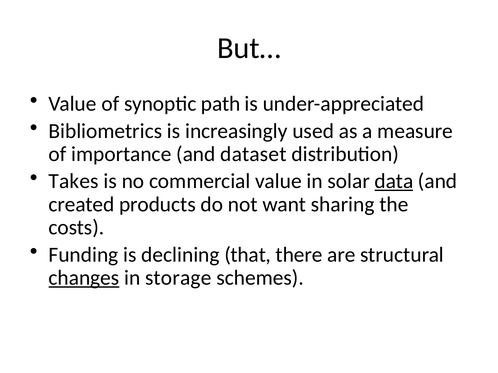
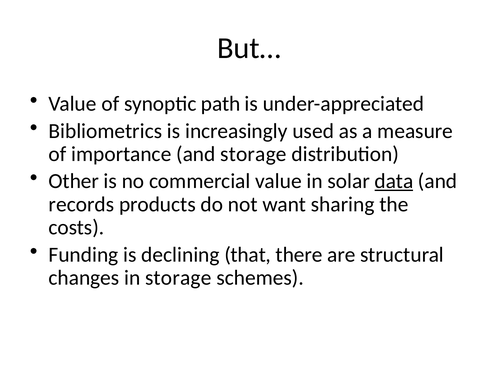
and dataset: dataset -> storage (253, 154)
Takes: Takes -> Other (74, 181)
created: created -> records (81, 205)
changes underline: present -> none (84, 278)
